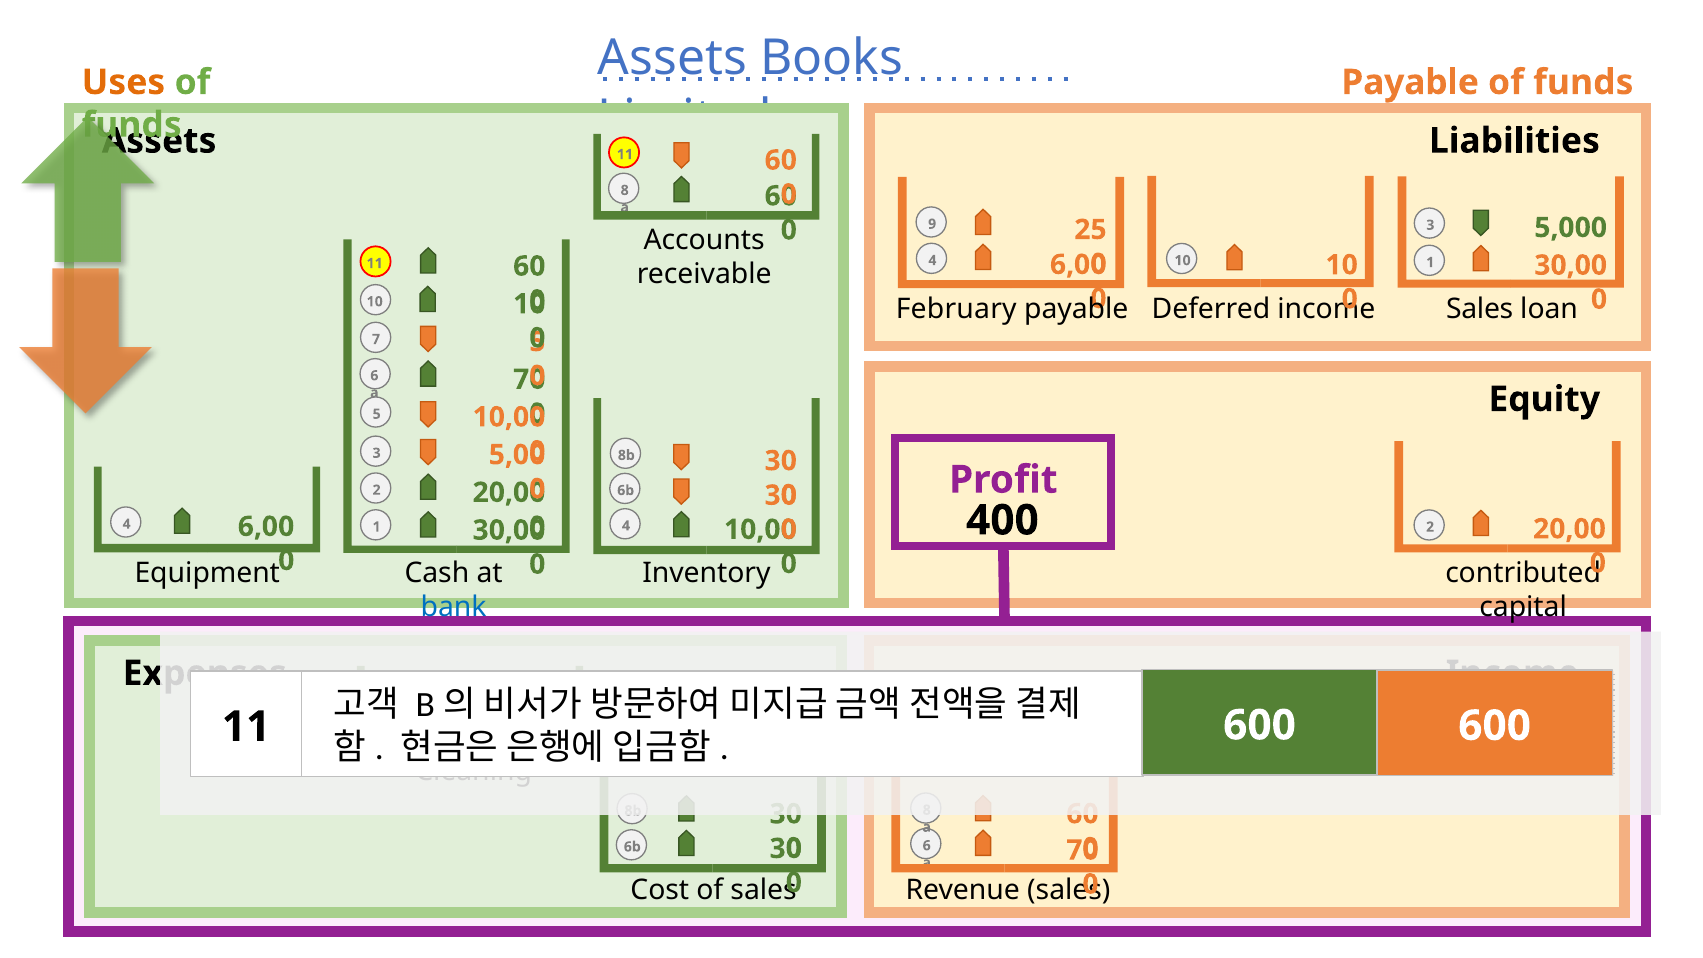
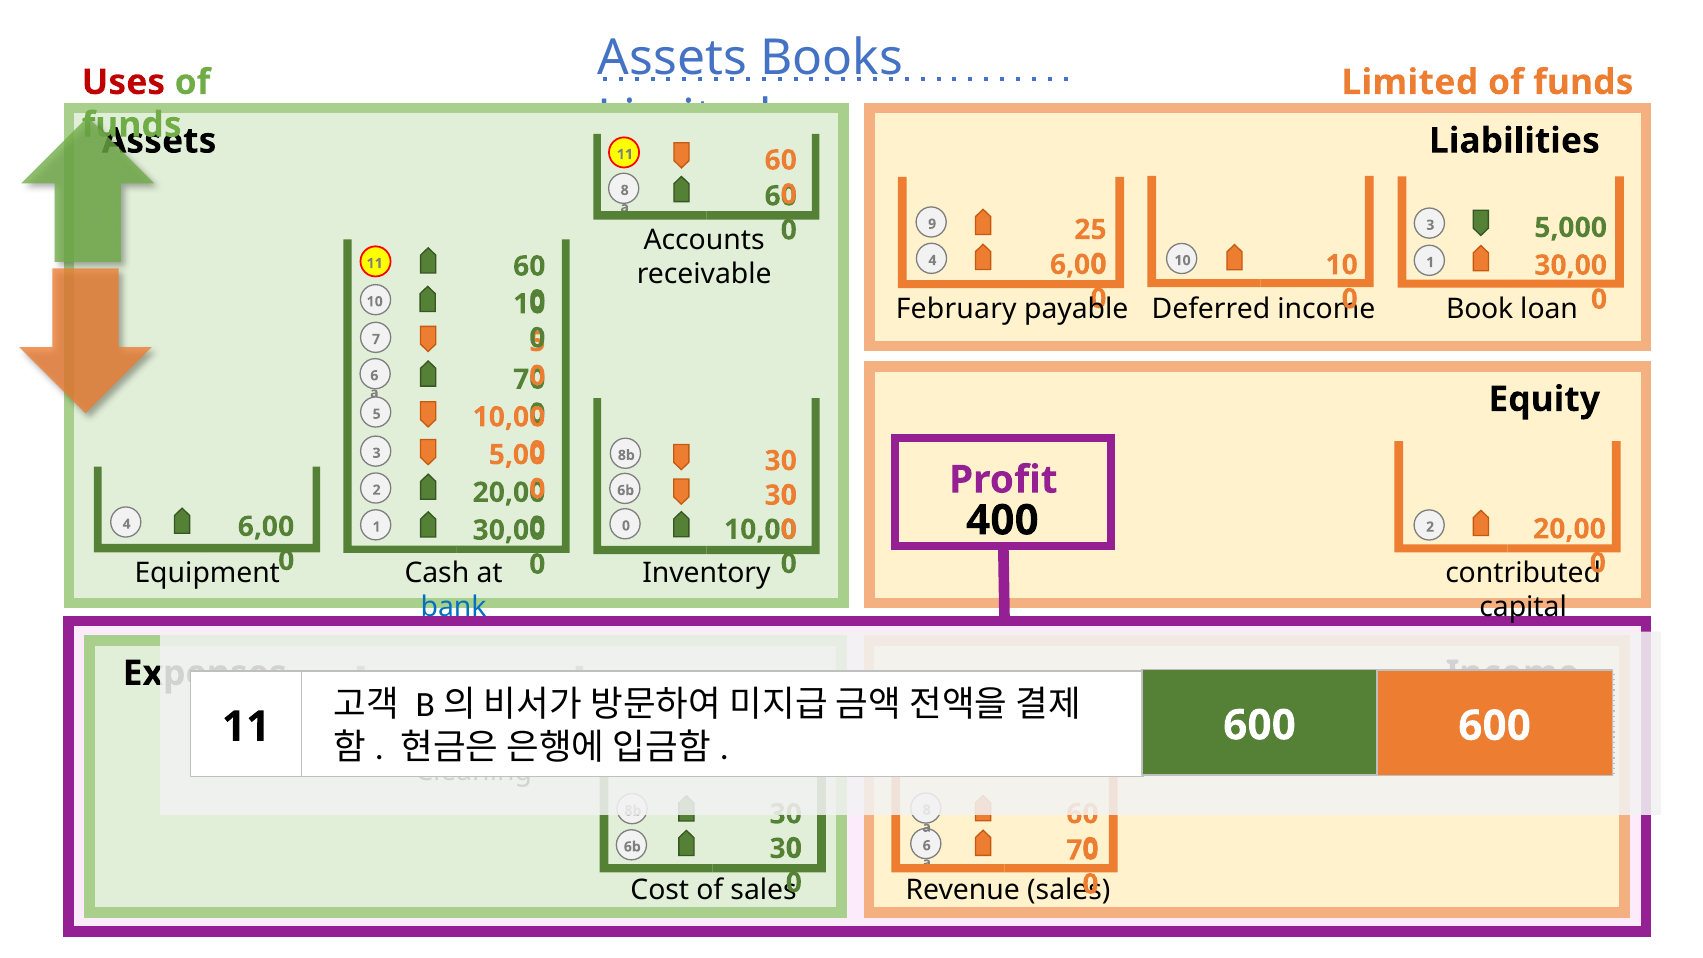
Uses colour: orange -> red (123, 82)
Payable: Payable -> Limited (1410, 82)
Sales: Sales -> Book (1480, 309)
4: 4 -> 0 (626, 526)
